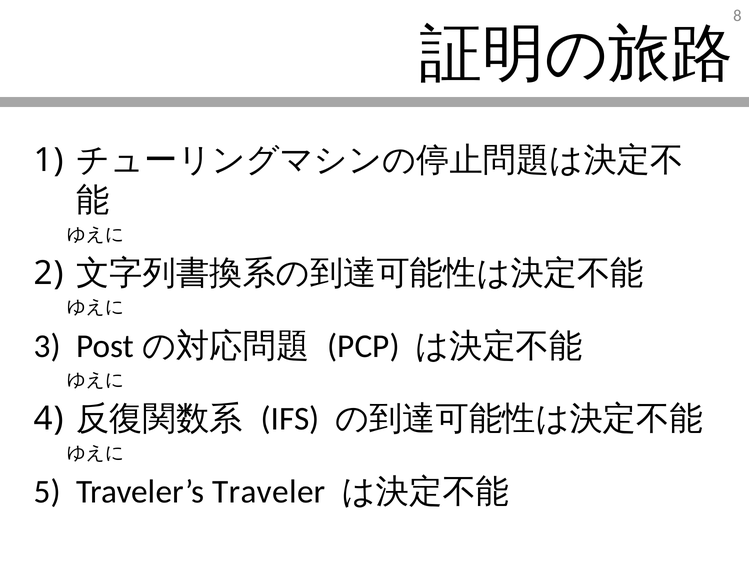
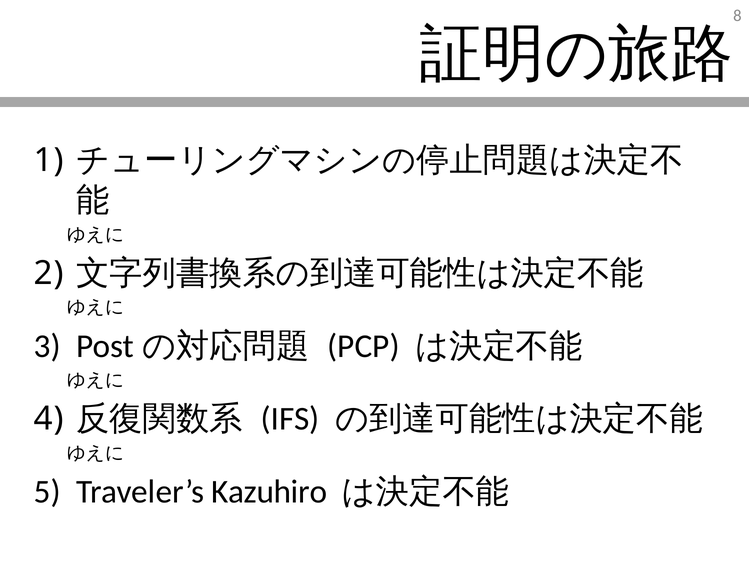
Traveler: Traveler -> Kazuhiro (269, 492)
